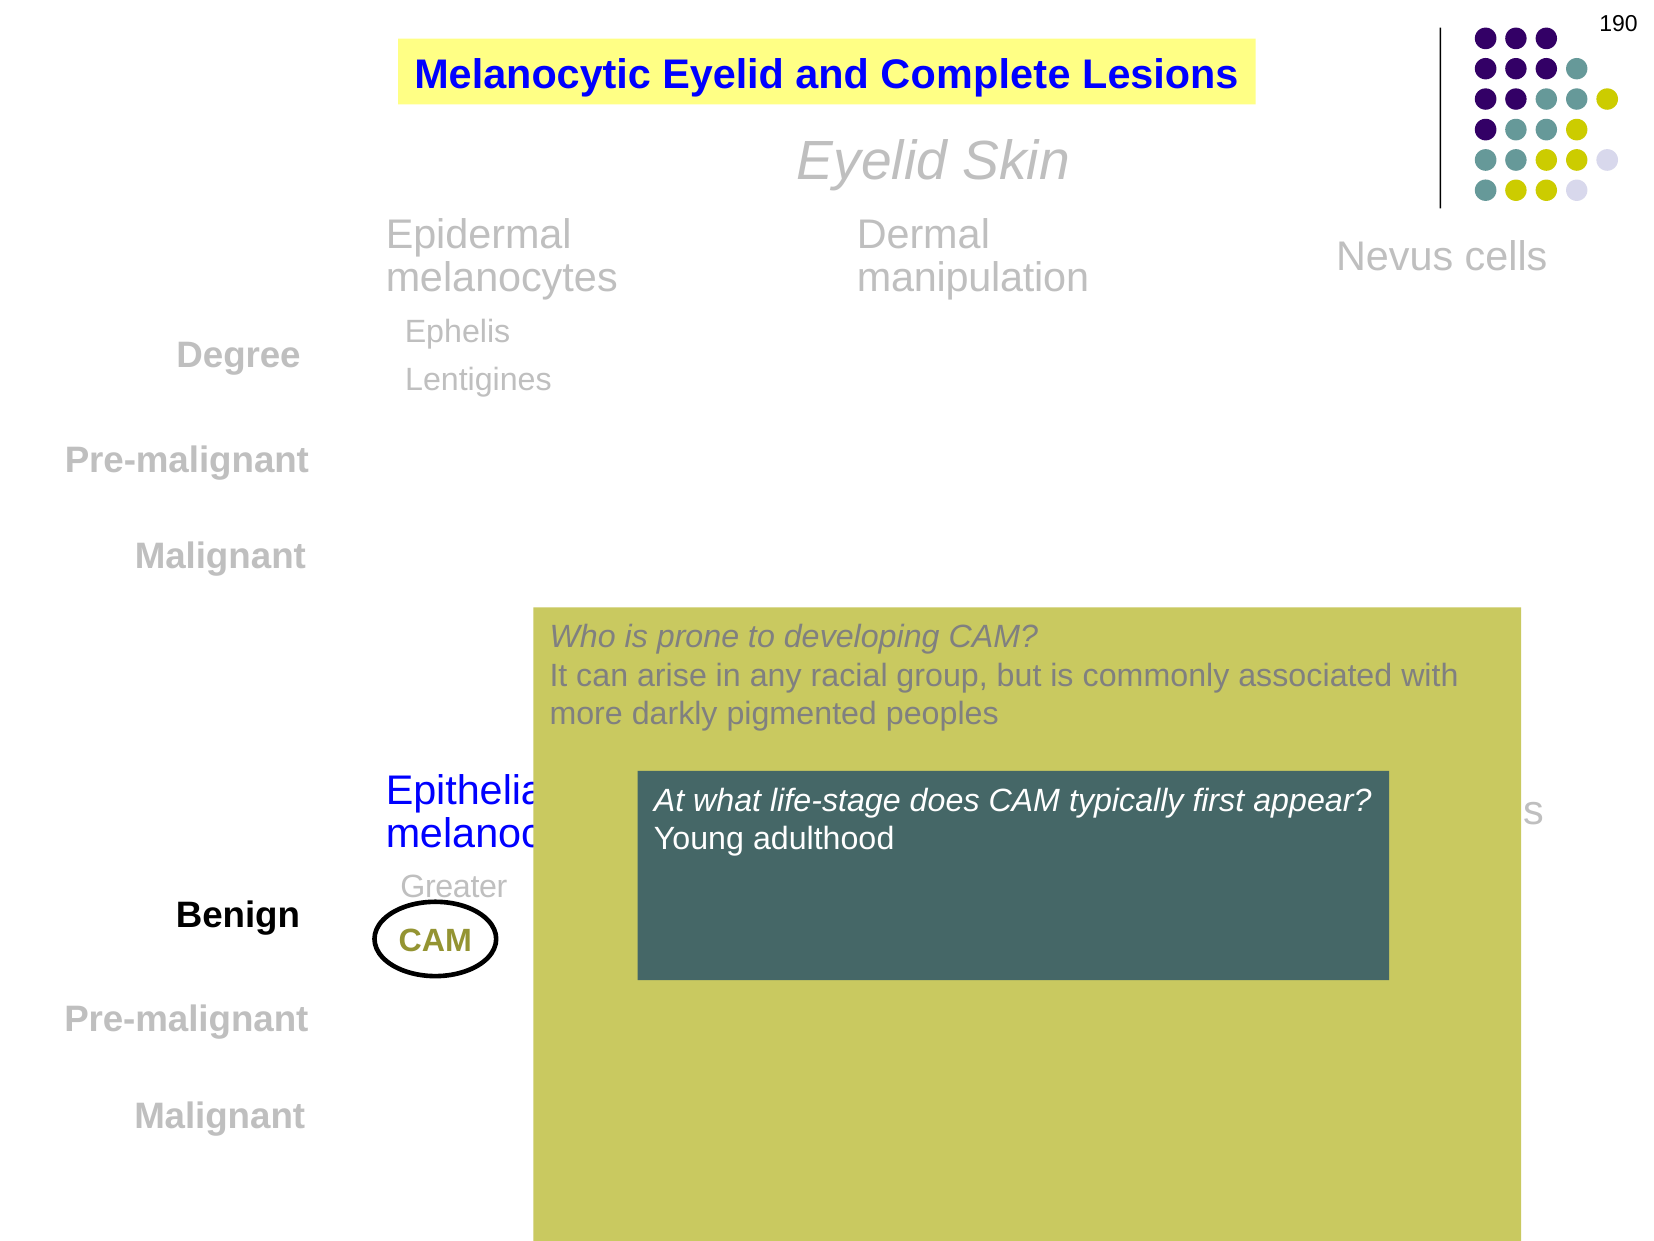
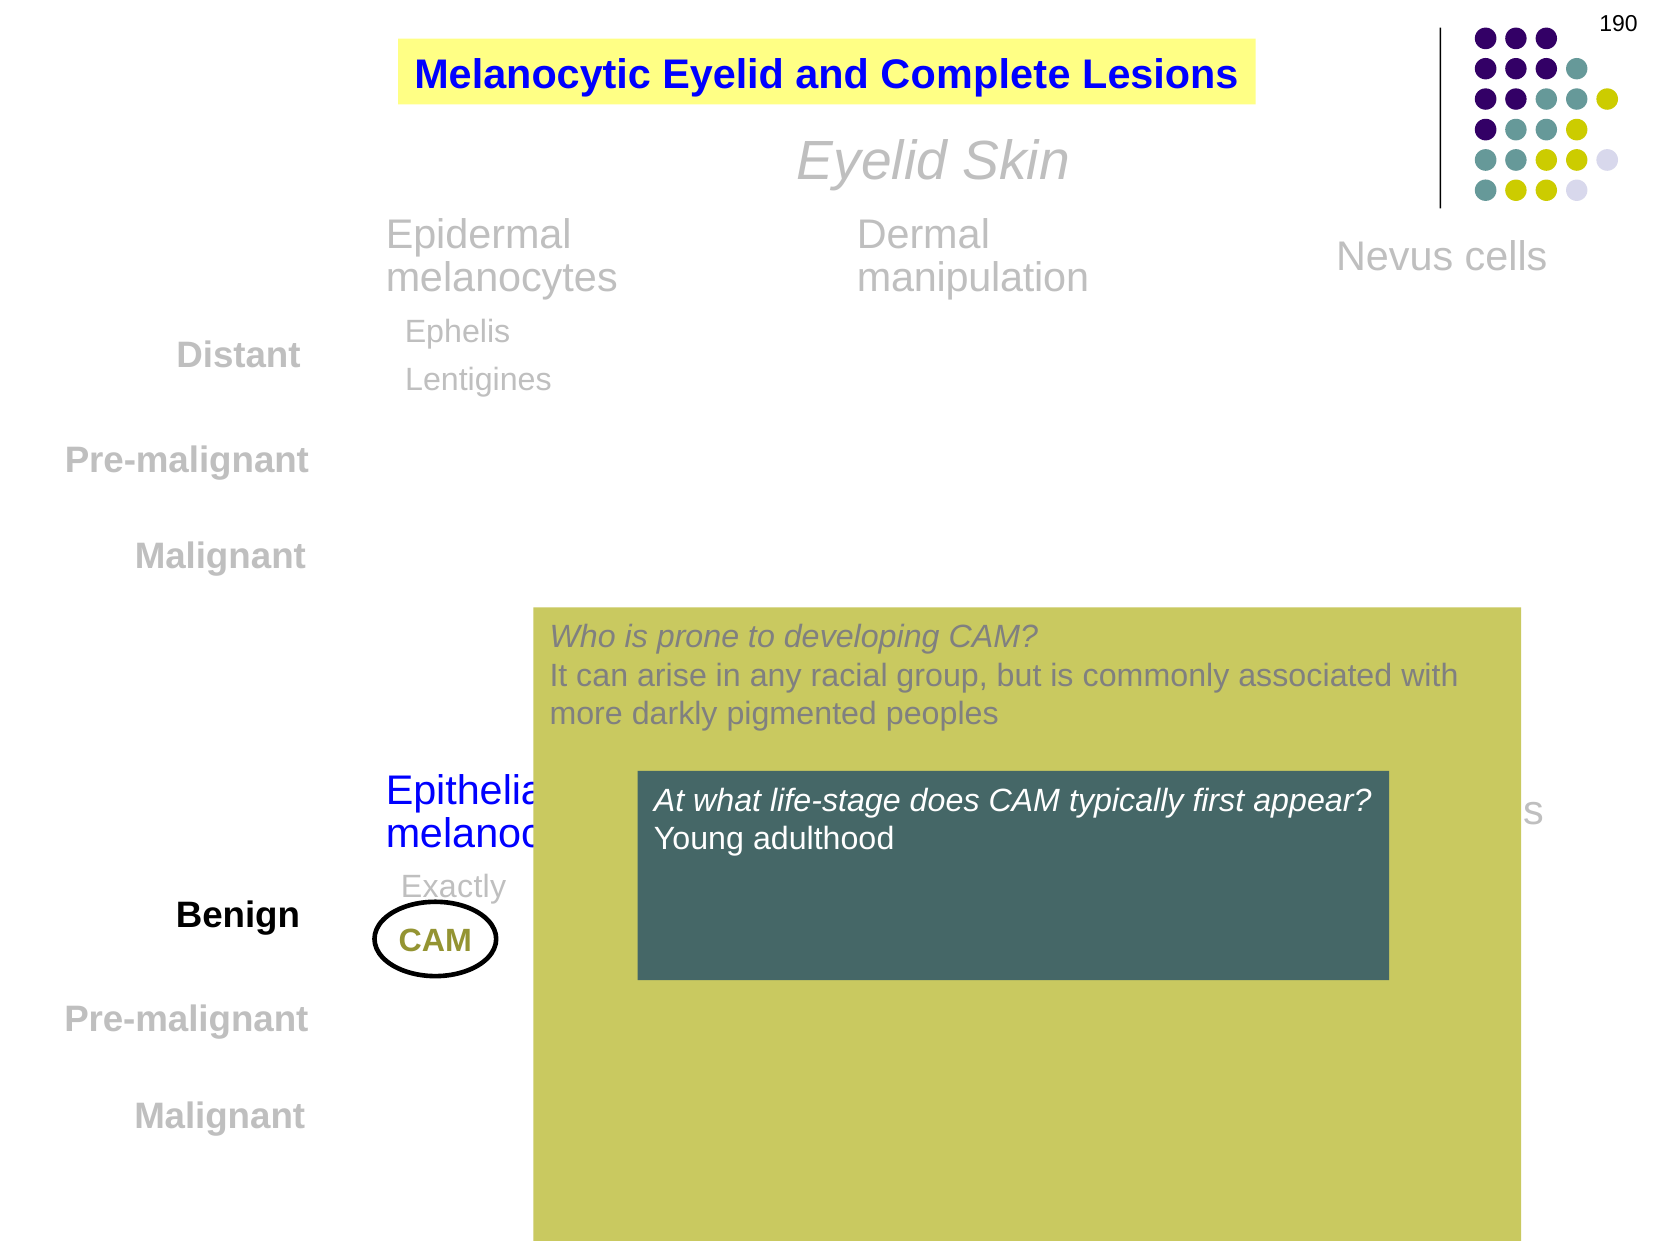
Degree: Degree -> Distant (239, 356)
Greater: Greater -> Exactly (454, 887)
